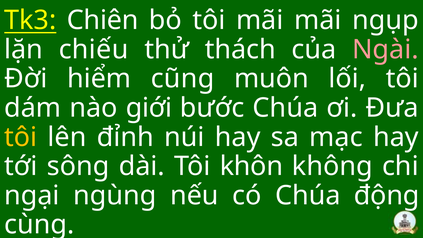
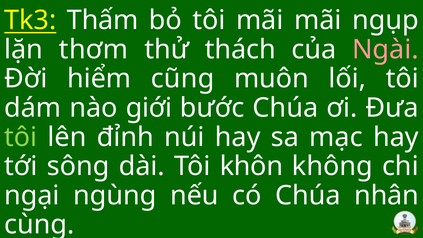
Chiên: Chiên -> Thấm (103, 20)
chiếu: chiếu -> thơm (94, 49)
tôi colour: yellow -> light green (21, 137)
động: động -> nhân (387, 195)
